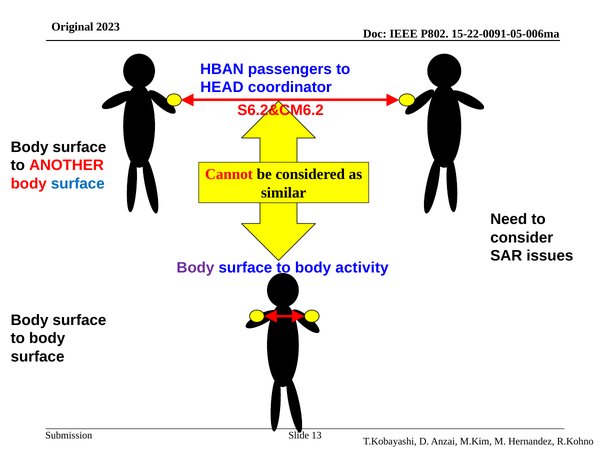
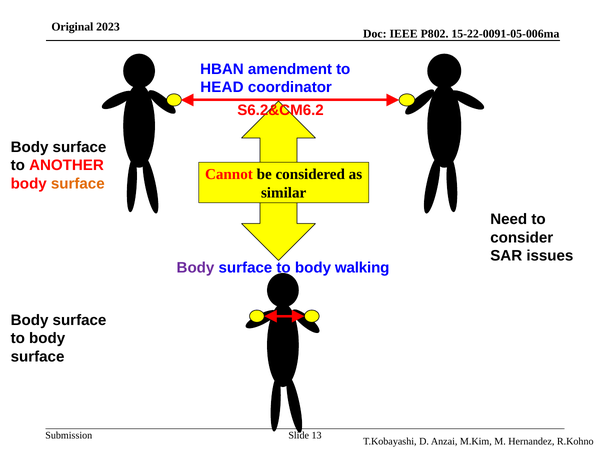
passengers: passengers -> amendment (290, 69)
surface colour: blue -> orange (78, 183)
activity: activity -> walking (362, 268)
